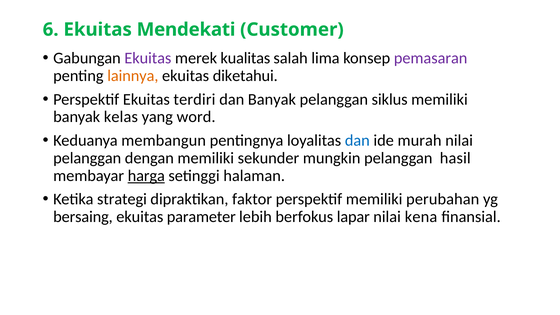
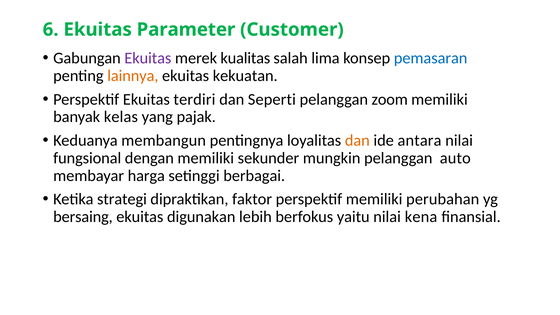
Mendekati: Mendekati -> Parameter (186, 30)
pemasaran colour: purple -> blue (431, 58)
diketahui: diketahui -> kekuatan (245, 76)
dan Banyak: Banyak -> Seperti (272, 99)
siklus: siklus -> zoom (390, 99)
word: word -> pajak (196, 117)
dan colour: blue -> orange (357, 140)
murah: murah -> antara (420, 140)
pelanggan: pelanggan -> fungsional (87, 158)
hasil: hasil -> auto (455, 158)
harga underline: present -> none (146, 176)
halaman: halaman -> berbagai (254, 176)
parameter: parameter -> digunakan (201, 217)
lapar: lapar -> yaitu (353, 217)
